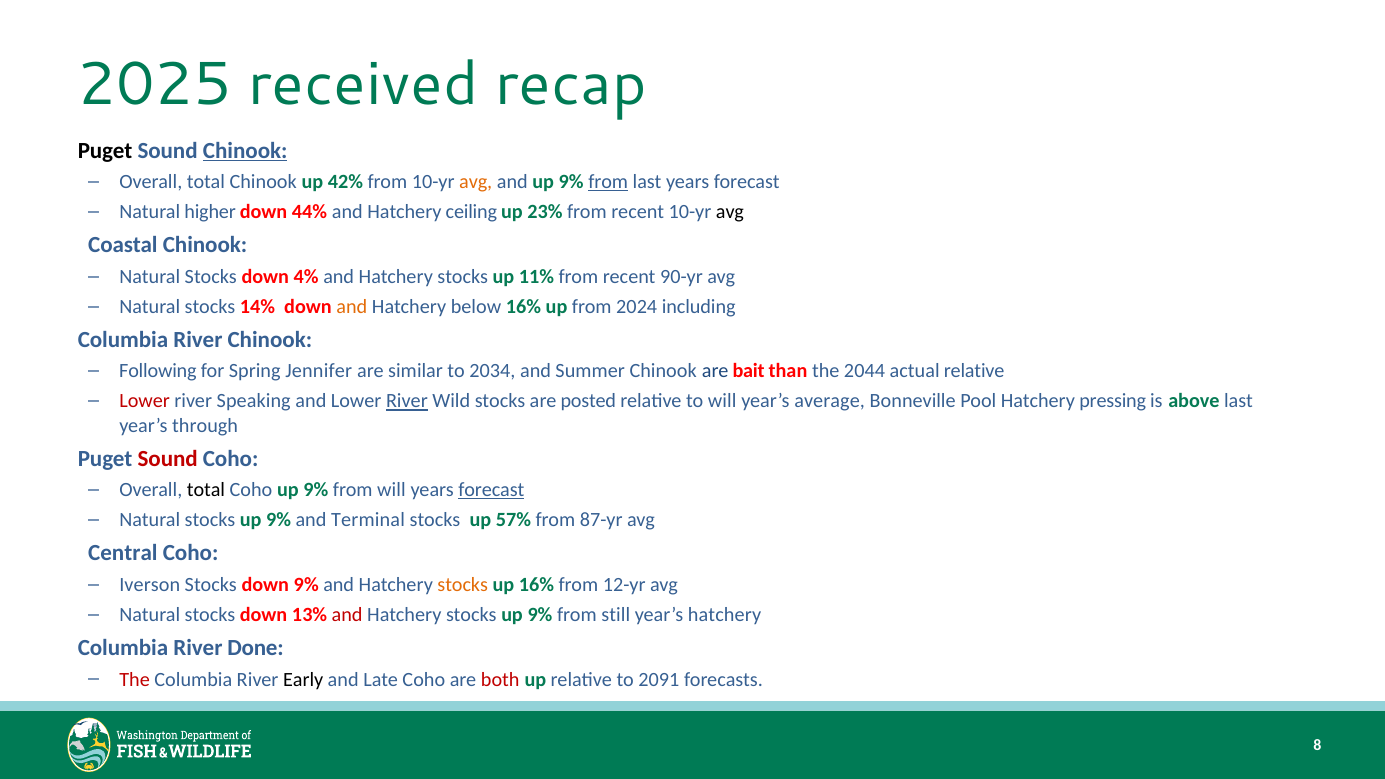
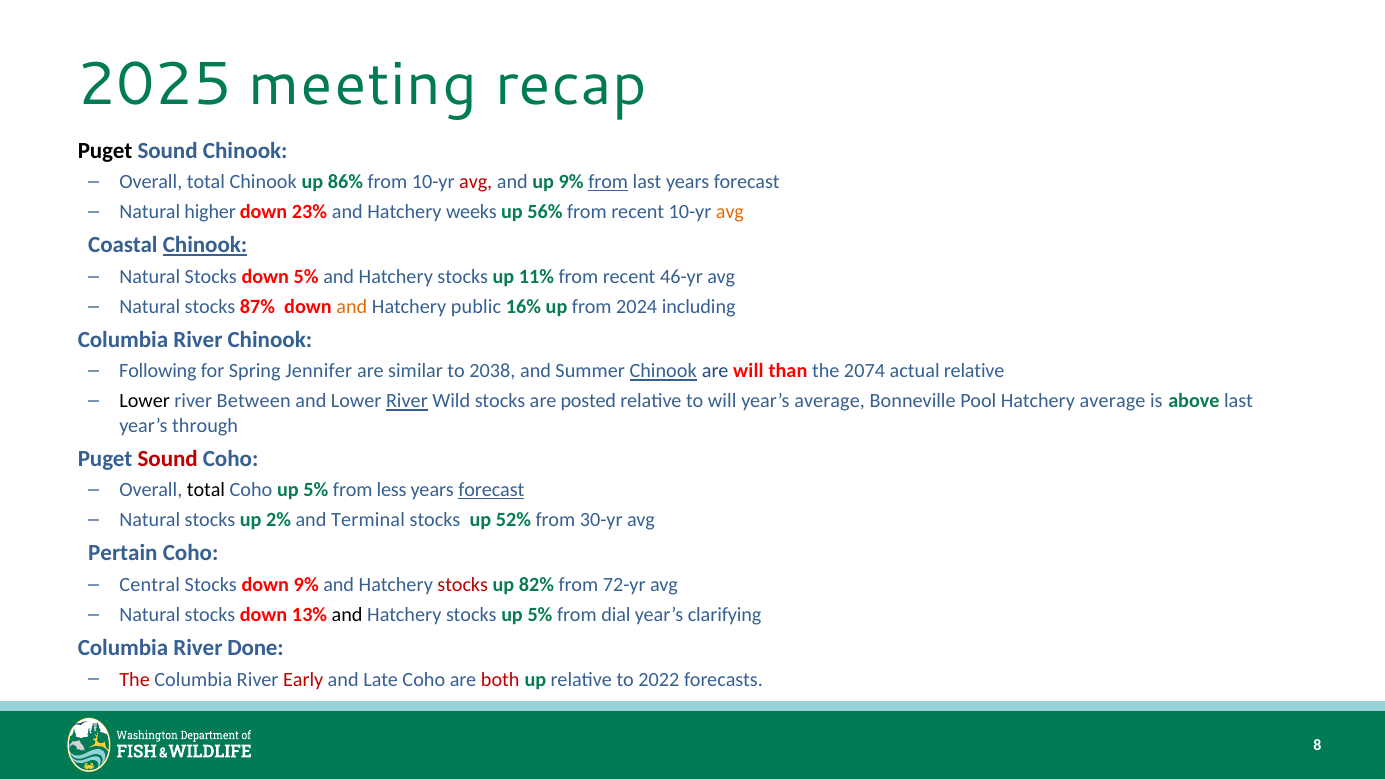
received: received -> meeting (363, 85)
Chinook underline: present -> none (245, 150)
42%: 42% -> 86% (345, 182)
avg colour: orange -> red (476, 182)
44%: 44% -> 23% (310, 212)
ceiling: ceiling -> weeks (471, 212)
23%: 23% -> 56% (545, 212)
avg colour: black -> orange (730, 212)
Chinook underline: none -> present (205, 245)
down 4%: 4% -> 5% (306, 277)
90-yr: 90-yr -> 46-yr (681, 277)
14%: 14% -> 87% (257, 307)
below: below -> public (476, 307)
2034: 2034 -> 2038 (492, 371)
Chinook underline: none -> present (663, 371)
are bait: bait -> will (748, 371)
2044: 2044 -> 2074 (864, 371)
Lower colour: red -> black (145, 401)
Speaking: Speaking -> Between (254, 401)
Hatchery pressing: pressing -> average (1113, 401)
Coho up 9%: 9% -> 5% (316, 490)
from will: will -> less (392, 490)
Natural stocks up 9%: 9% -> 2% (279, 520)
57%: 57% -> 52% (513, 520)
87-yr: 87-yr -> 30-yr (601, 520)
Central: Central -> Pertain (123, 553)
Iverson: Iverson -> Central (150, 585)
stocks colour: orange -> red (463, 585)
up 16%: 16% -> 82% (536, 585)
12-yr: 12-yr -> 72-yr (624, 585)
and colour: red -> black (347, 615)
Hatchery stocks up 9%: 9% -> 5% (540, 615)
still: still -> dial (616, 615)
year’s hatchery: hatchery -> clarifying (725, 615)
Early colour: black -> red (303, 679)
2091: 2091 -> 2022 (659, 679)
